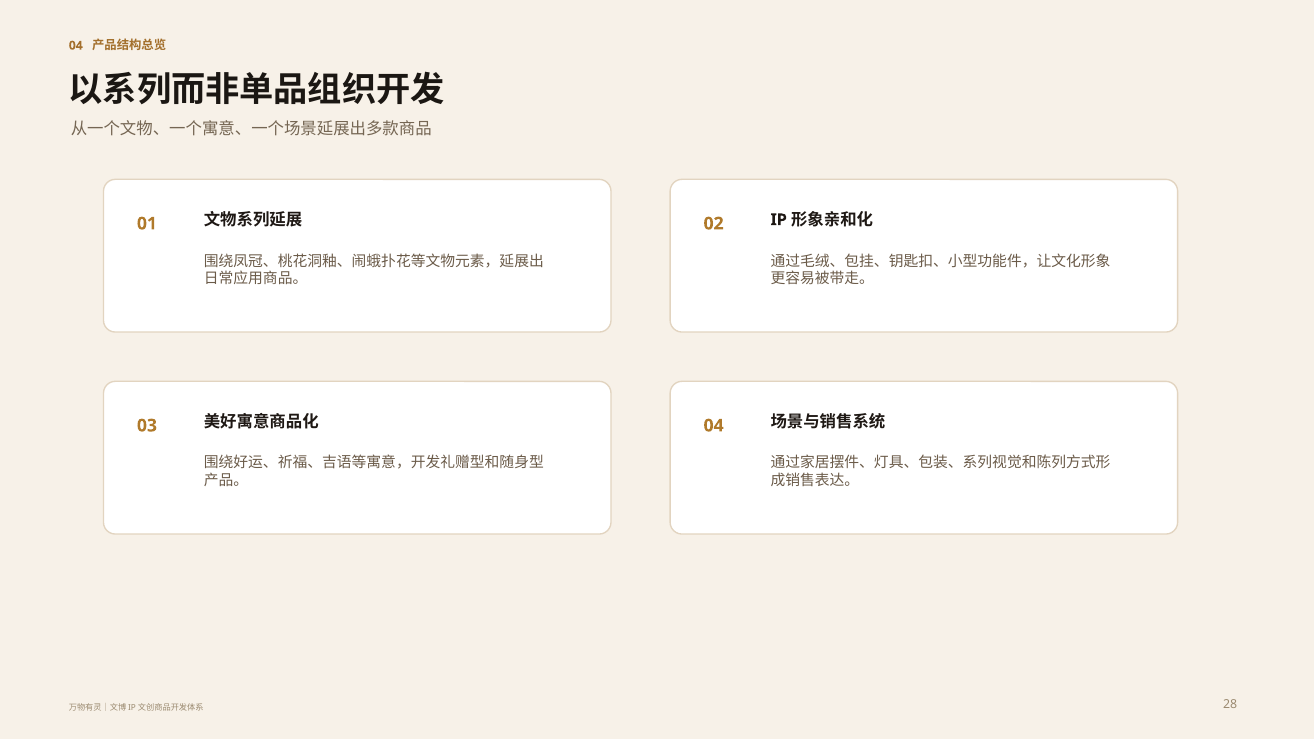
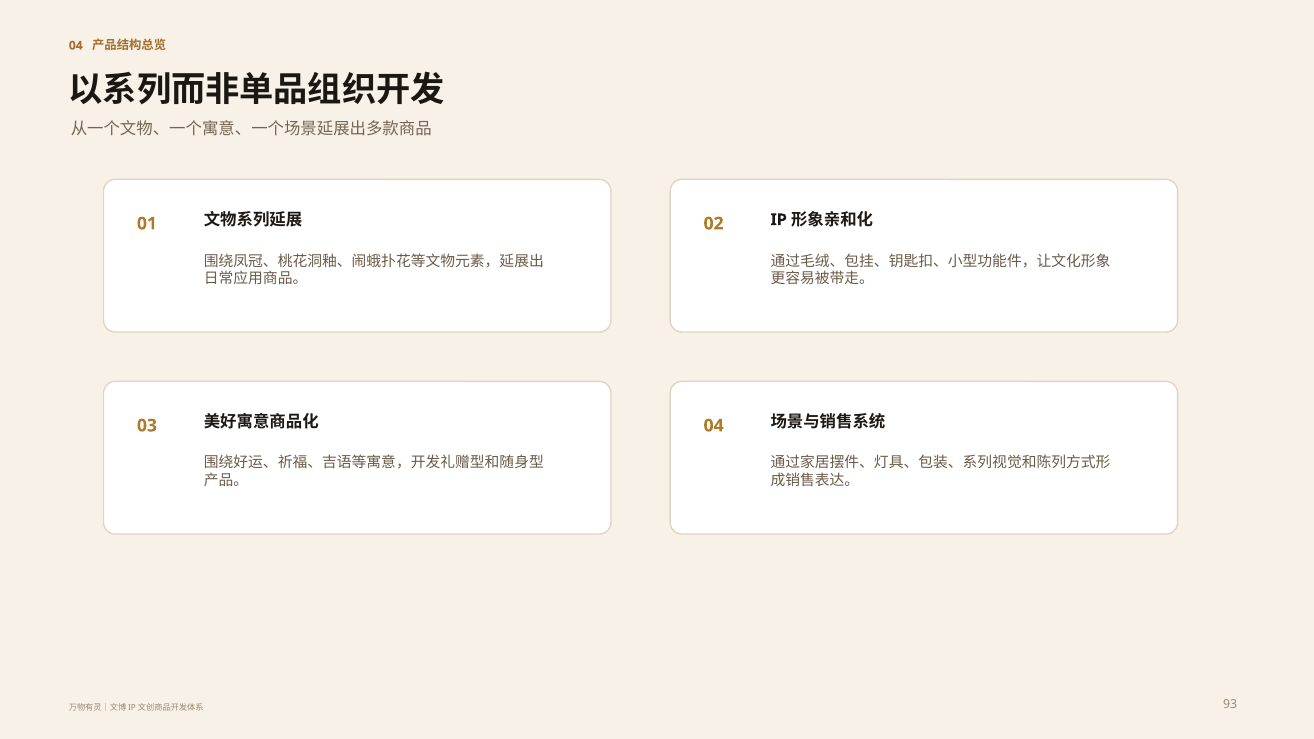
28: 28 -> 93 (1230, 705)
